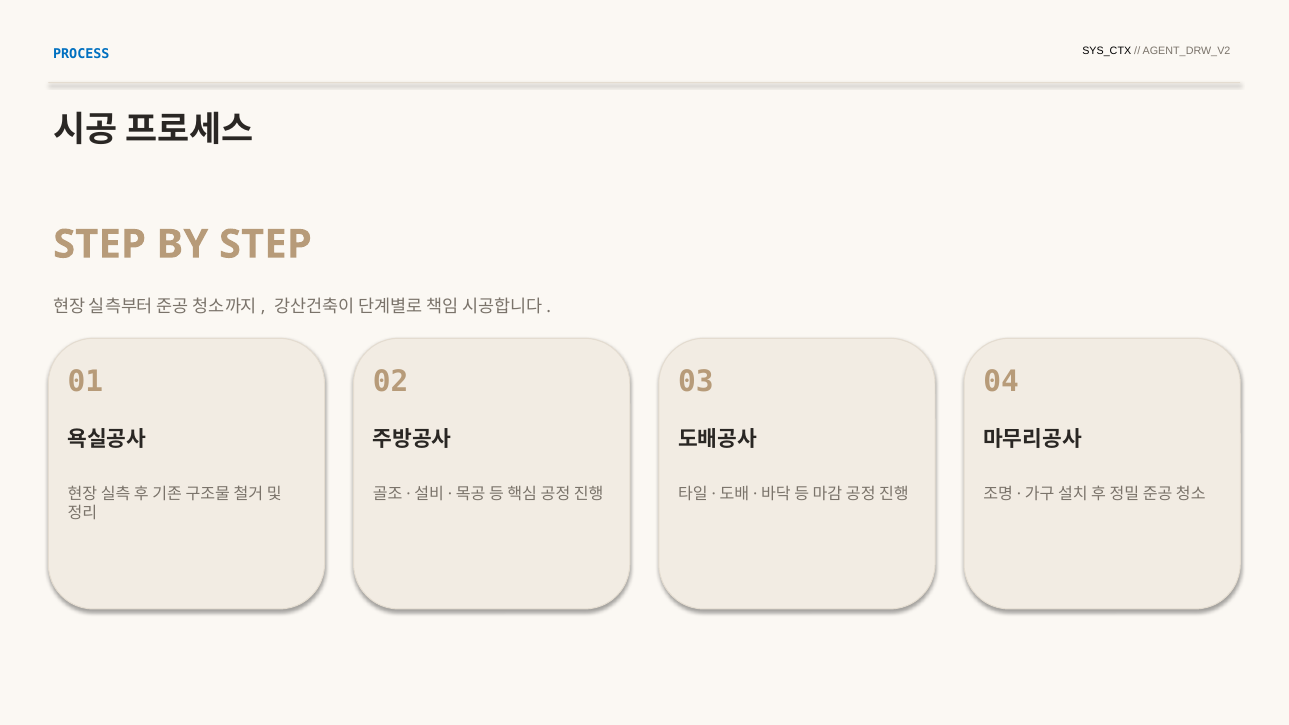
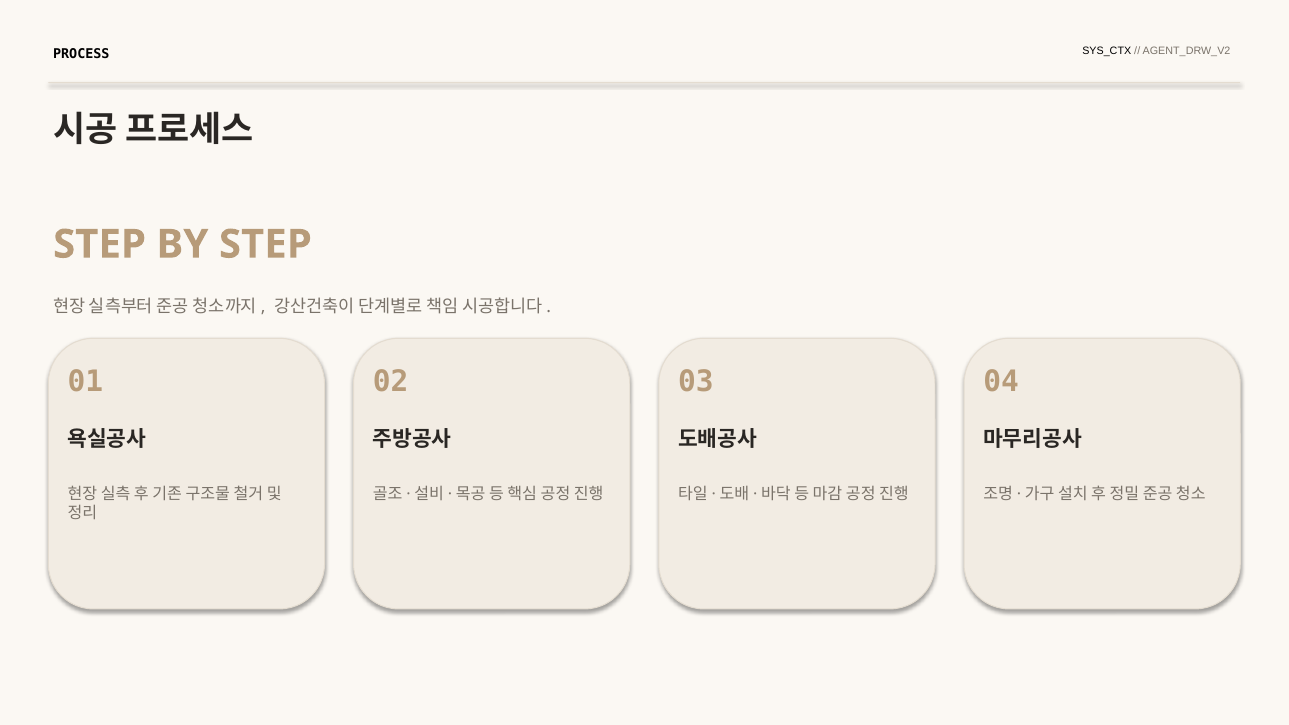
PROCESS colour: blue -> black (81, 54)
